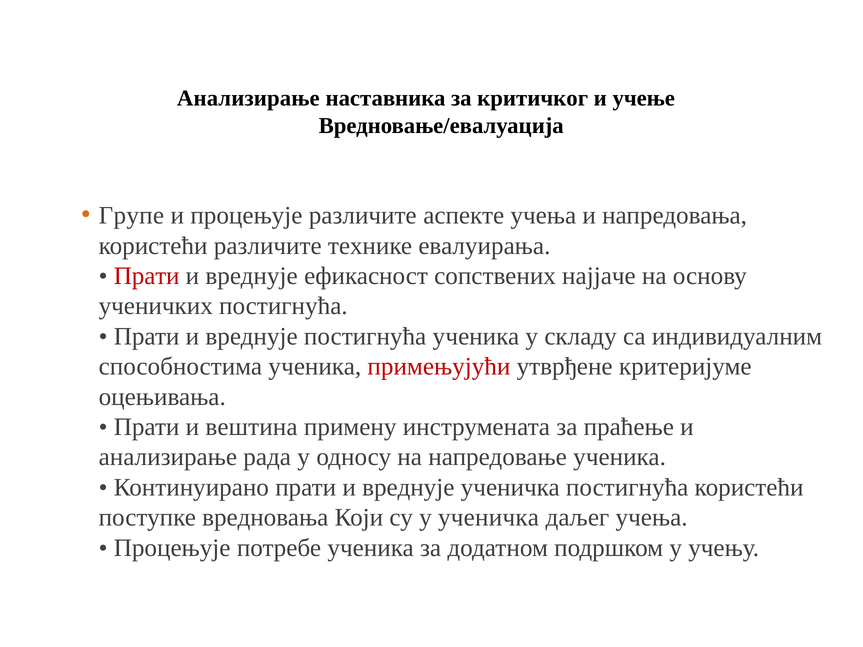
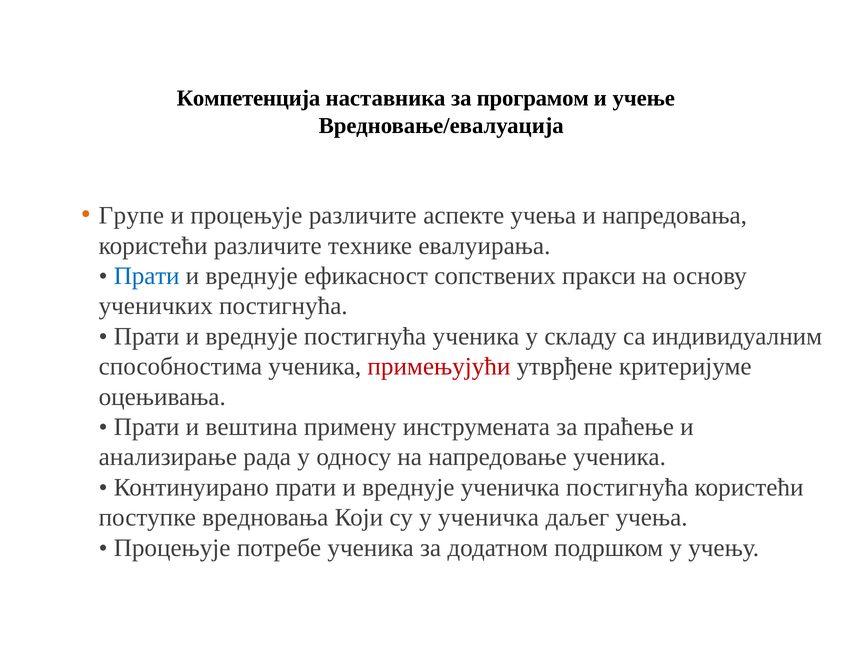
Анализирање: Анализирање -> Компетенција (249, 98)
критичкoг: критичкoг -> програмом (533, 98)
Прати colour: red -> blue (147, 276)
најјаче: најјаче -> пракси (599, 276)
